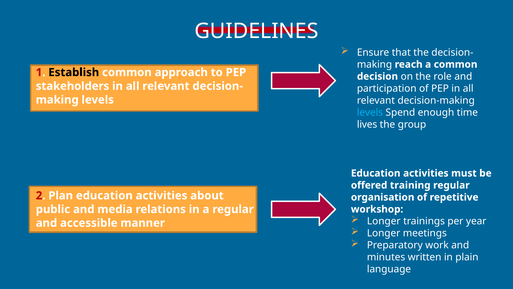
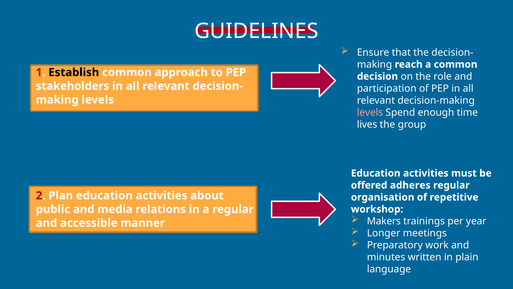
levels colour: light blue -> pink (370, 112)
training: training -> adheres (410, 185)
Longer: Longer -> Makers (384, 221)
